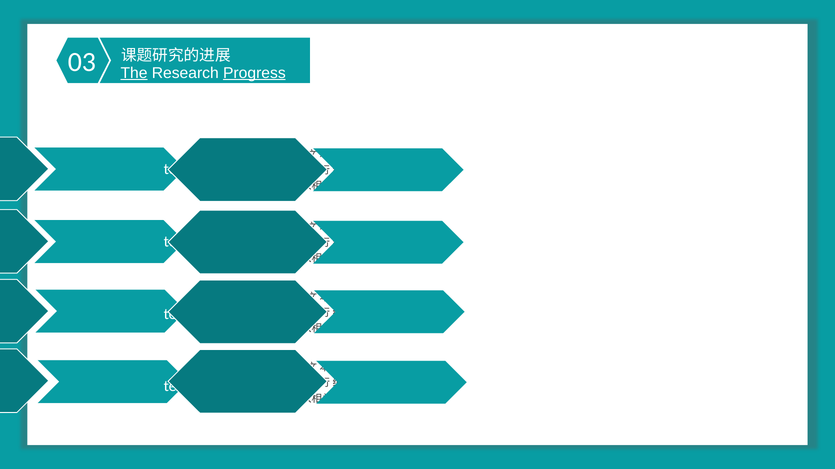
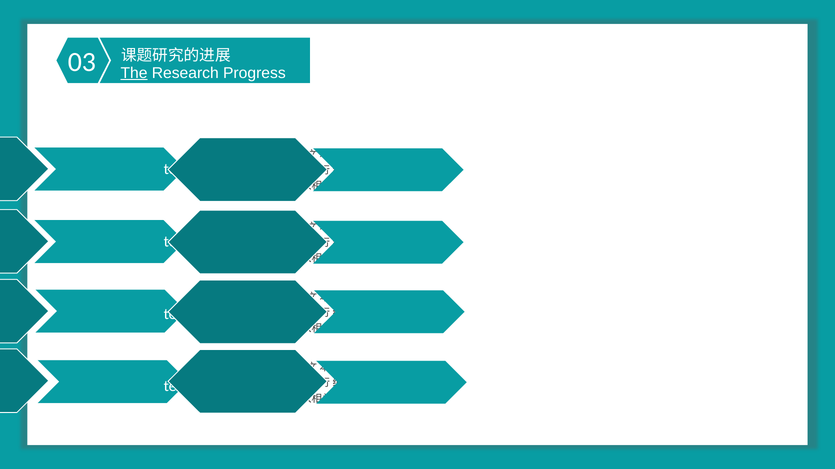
Progress underline: present -> none (254, 73)
